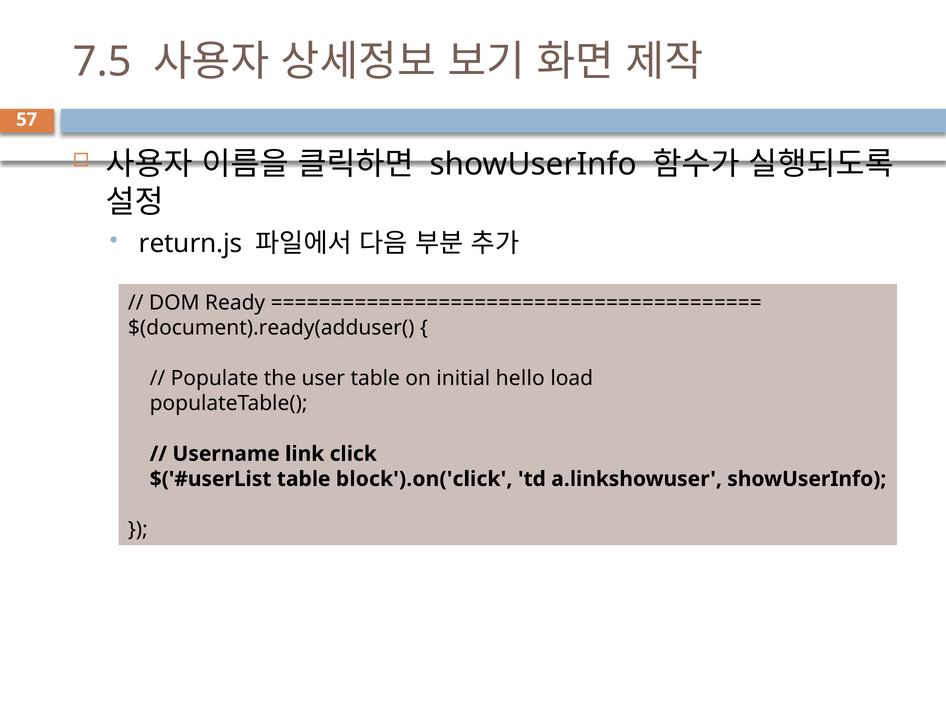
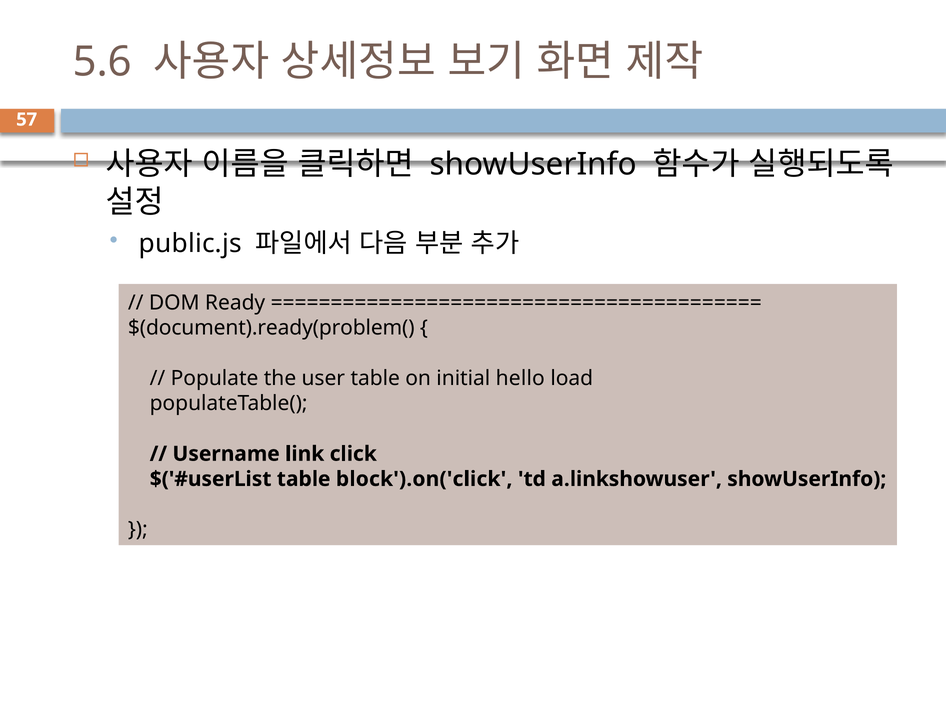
7.5: 7.5 -> 5.6 (102, 62)
return.js: return.js -> public.js (190, 244)
$(document).ready(adduser(: $(document).ready(adduser( -> $(document).ready(problem( (271, 328)
